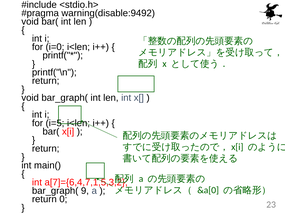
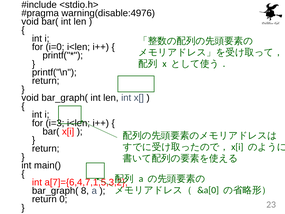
warning(disable:9492: warning(disable:9492 -> warning(disable:4976 (108, 13)
i=5: i=5 -> i=3 (55, 123)
9: 9 -> 8 (85, 191)
